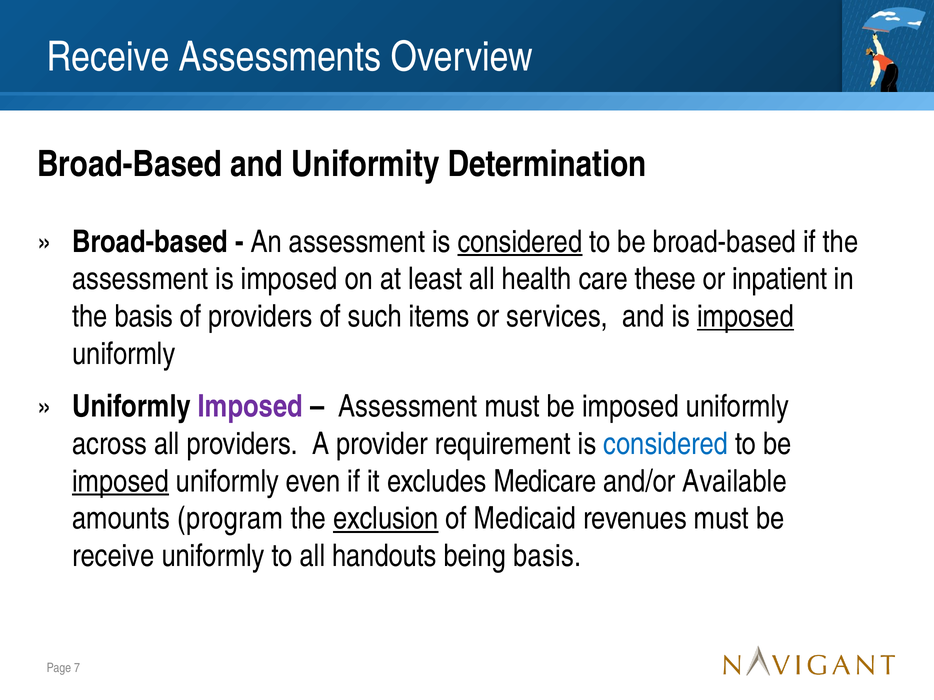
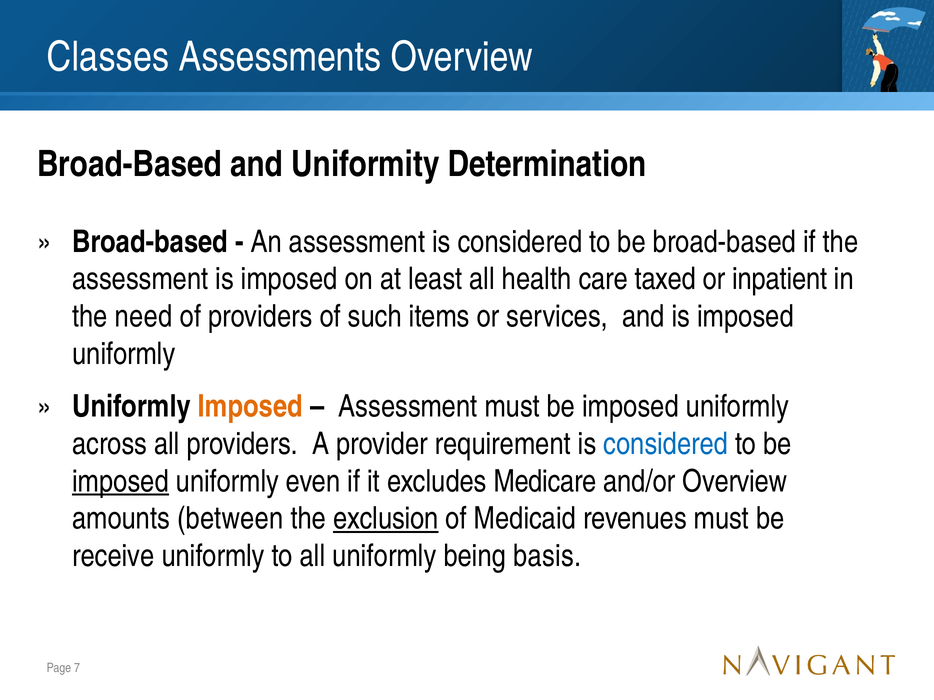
Receive: Receive -> Classes (108, 57)
considered underline: present -> none (520, 242)
these: these -> taxed (665, 279)
the basis: basis -> need (144, 317)
imposed underline: present -> none (746, 317)
Imposed colour: purple -> orange (250, 407)
and/or Available: Available -> Overview (735, 482)
program: program -> between (230, 519)
all handouts: handouts -> uniformly (384, 556)
